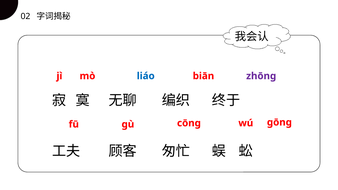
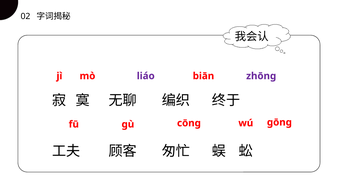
liáo colour: blue -> purple (146, 76)
